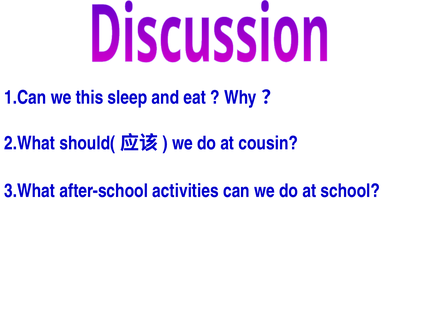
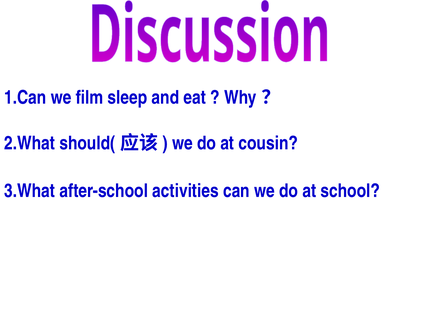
this: this -> film (90, 97)
